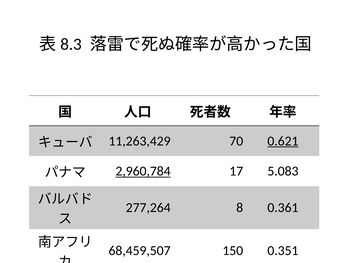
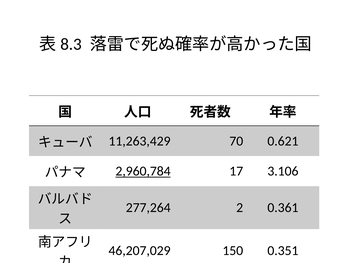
0.621 underline: present -> none (283, 141)
5.083: 5.083 -> 3.106 (283, 171)
8: 8 -> 2 (240, 208)
68,459,507: 68,459,507 -> 46,207,029 (140, 251)
